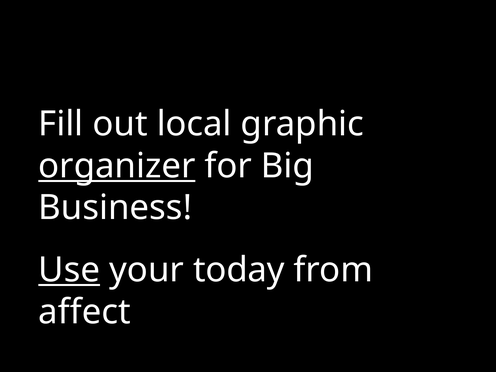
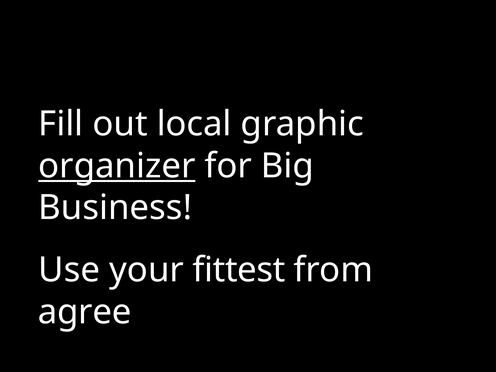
Use underline: present -> none (69, 270)
today: today -> fittest (239, 270)
affect: affect -> agree (85, 312)
